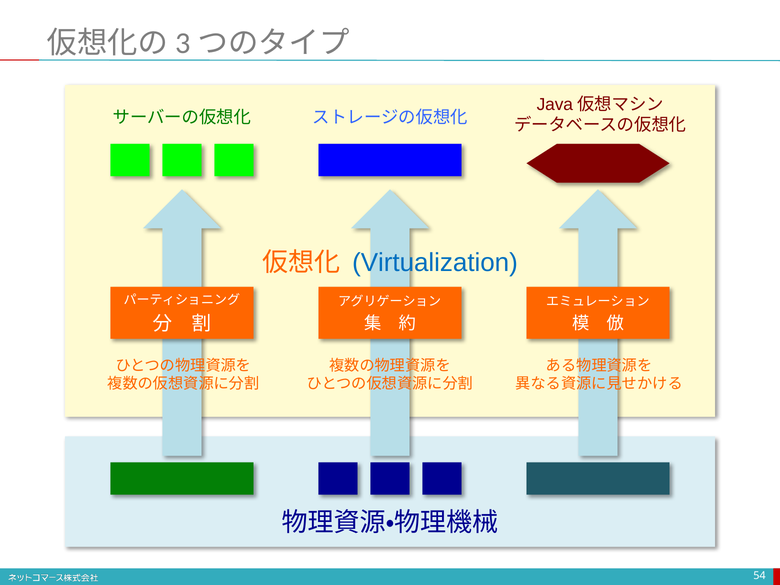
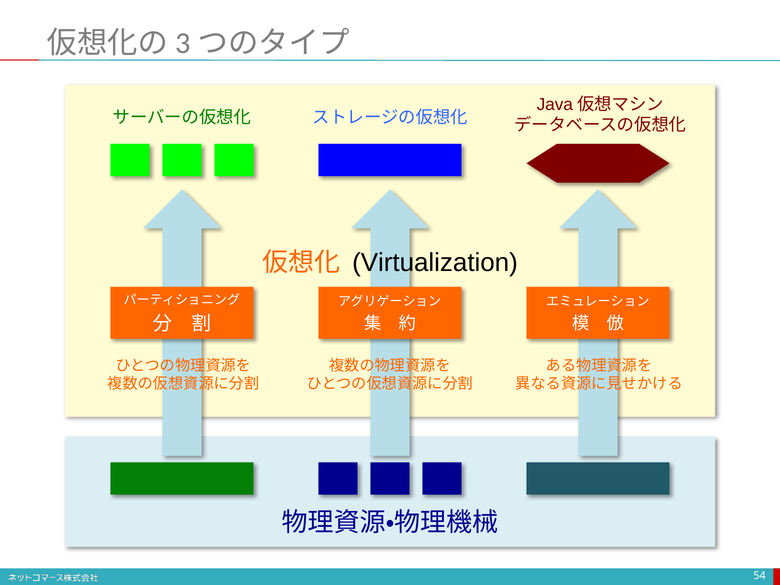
Virtualization colour: blue -> black (435, 263)
